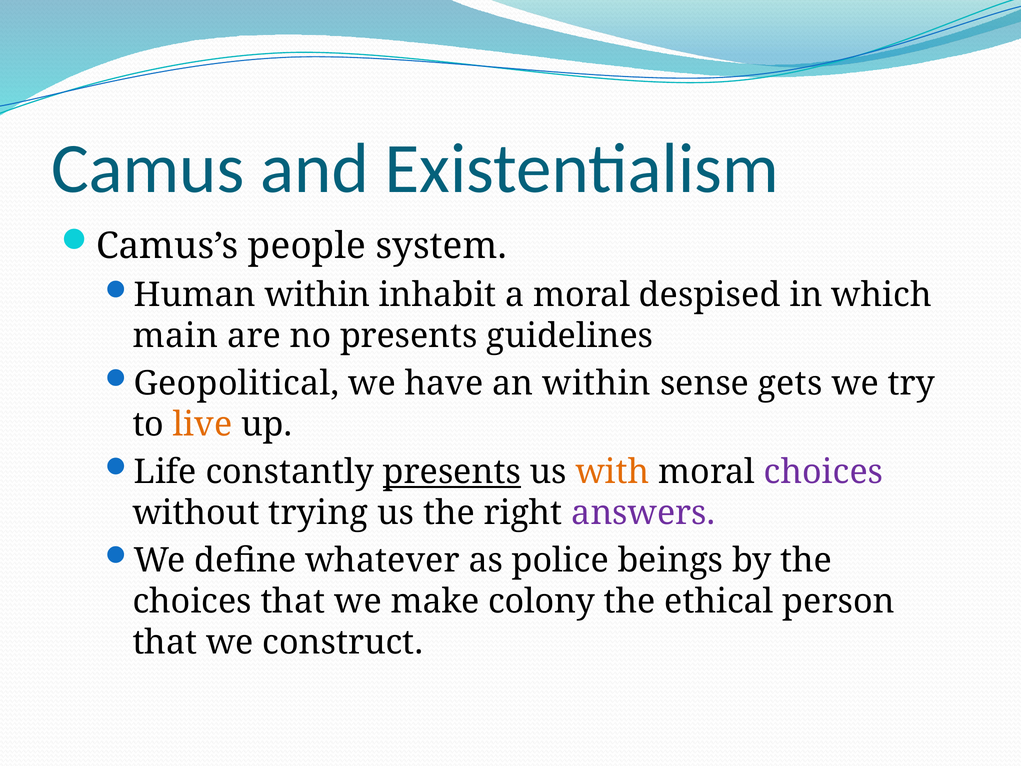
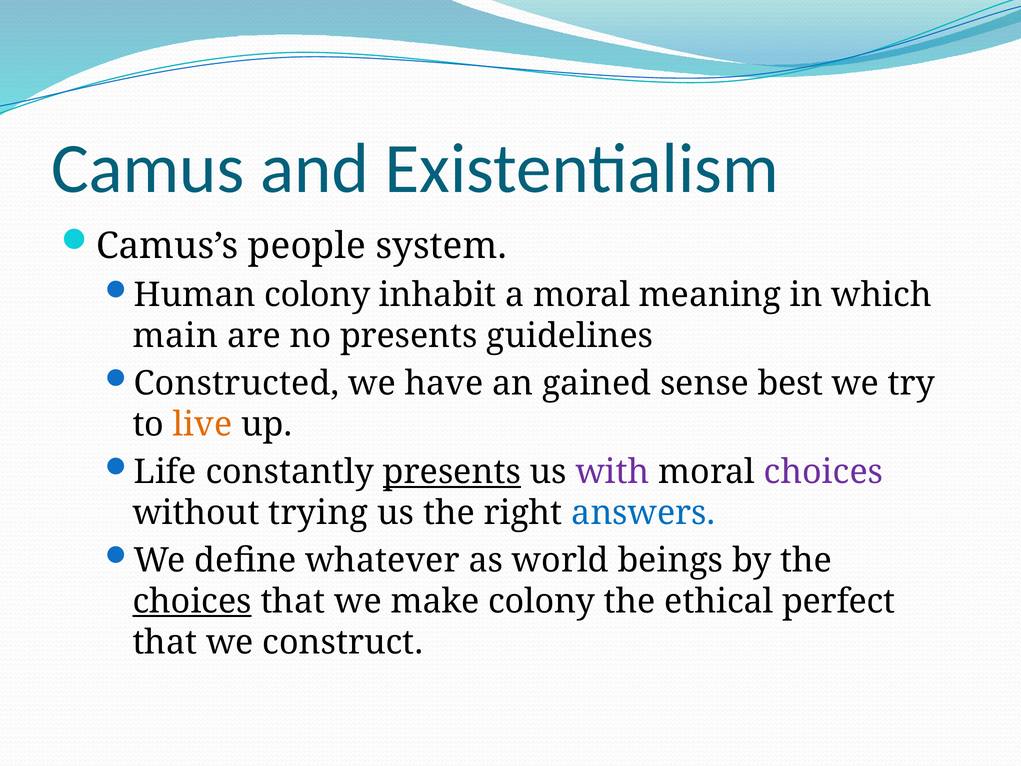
Human within: within -> colony (318, 295)
despised: despised -> meaning (710, 295)
Geopolitical: Geopolitical -> Constructed (237, 384)
an within: within -> gained (597, 384)
gets: gets -> best (790, 384)
with colour: orange -> purple (612, 472)
answers colour: purple -> blue (643, 513)
police: police -> world (560, 560)
choices underline: none -> present (192, 601)
person: person -> perfect (839, 601)
